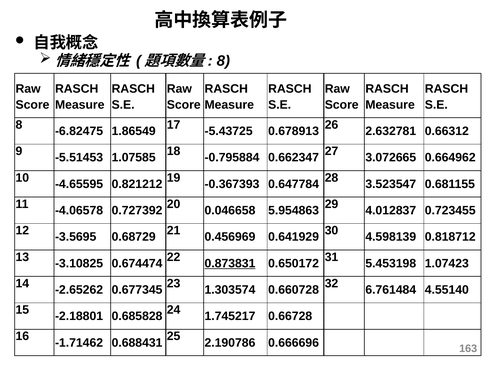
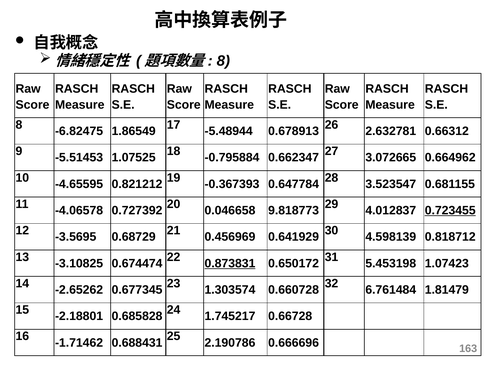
-5.43725: -5.43725 -> -5.48944 (229, 131)
1.07585: 1.07585 -> 1.07525 (134, 158)
5.954863: 5.954863 -> 9.818773 (294, 210)
0.723455 underline: none -> present (450, 210)
4.55140: 4.55140 -> 1.81479 (447, 290)
